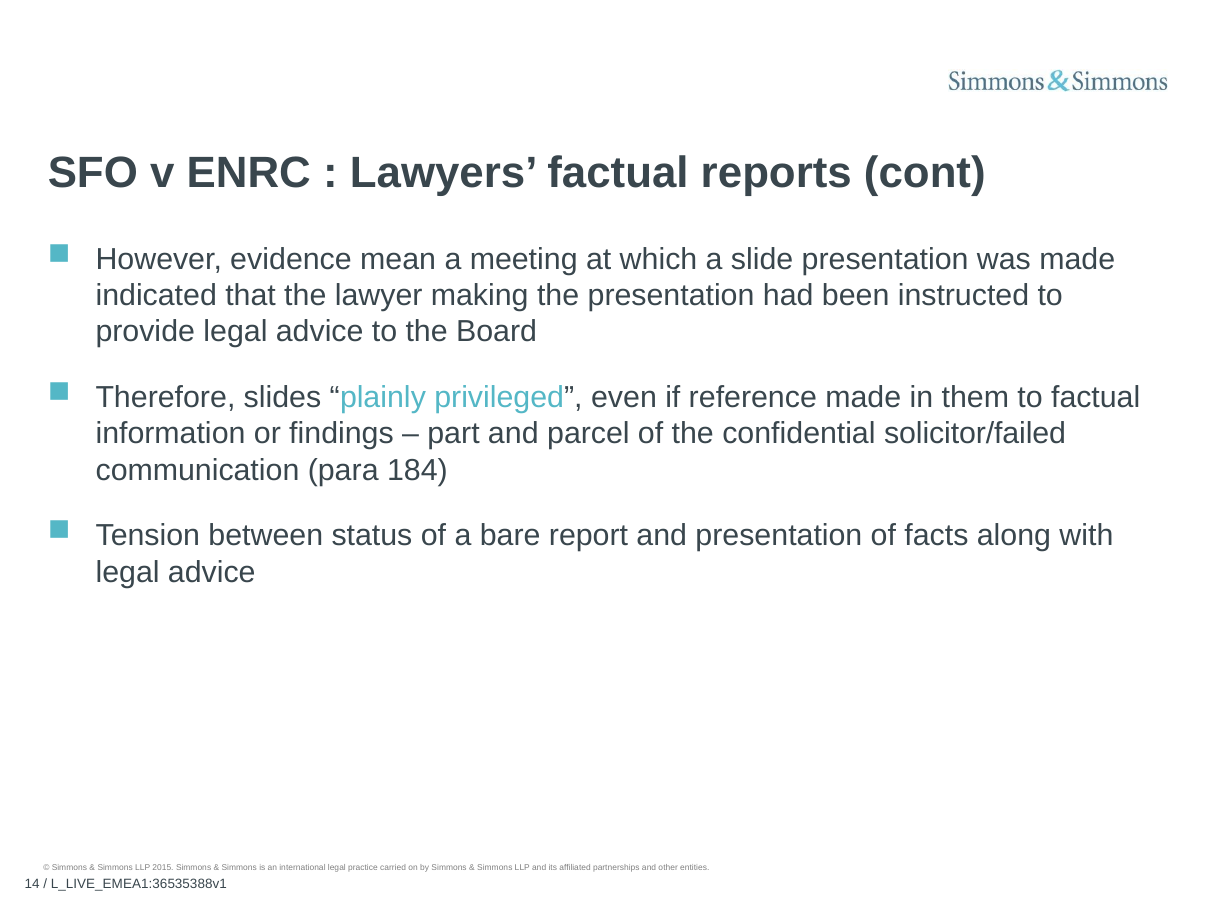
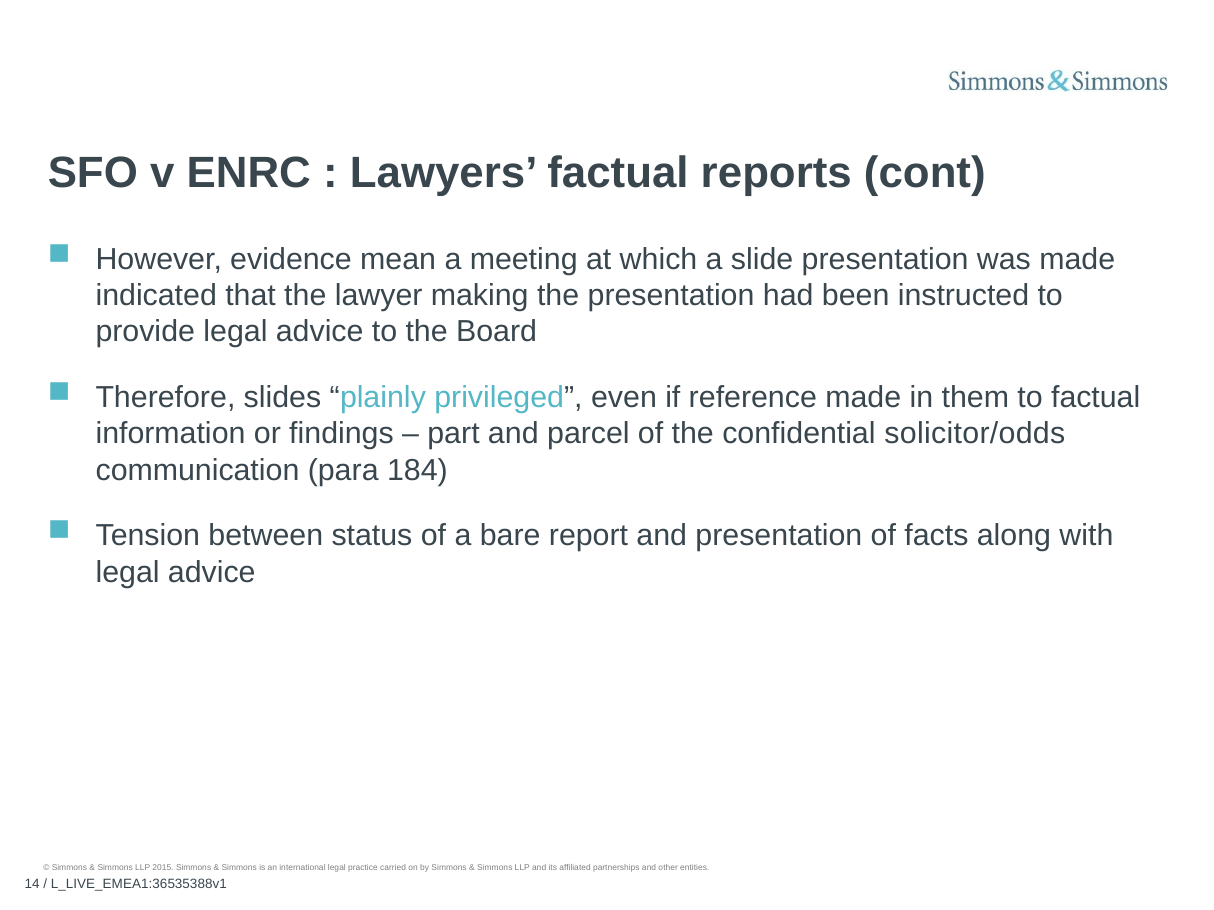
solicitor/failed: solicitor/failed -> solicitor/odds (975, 434)
